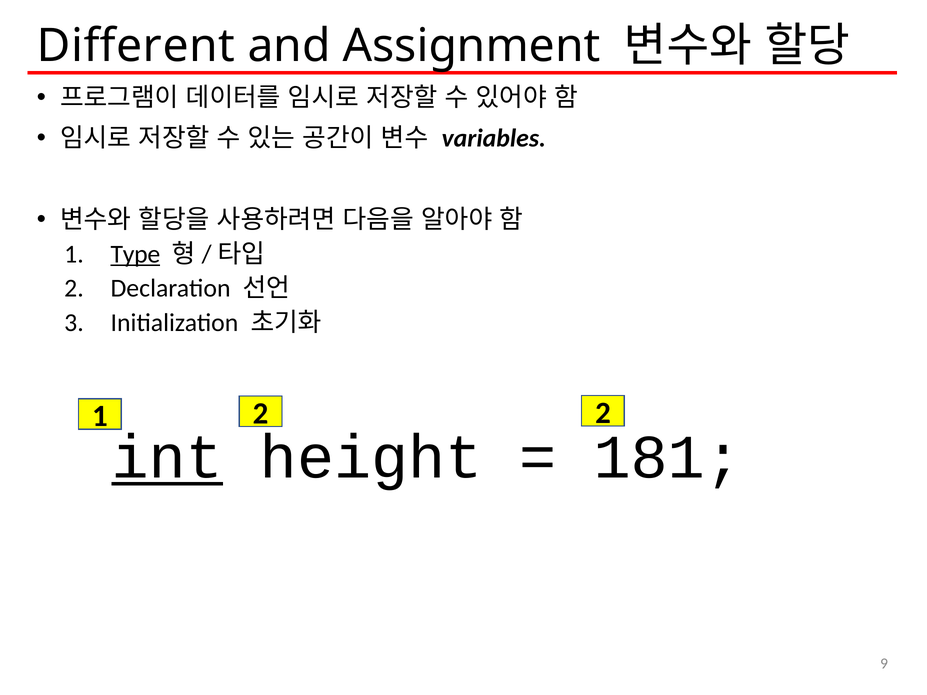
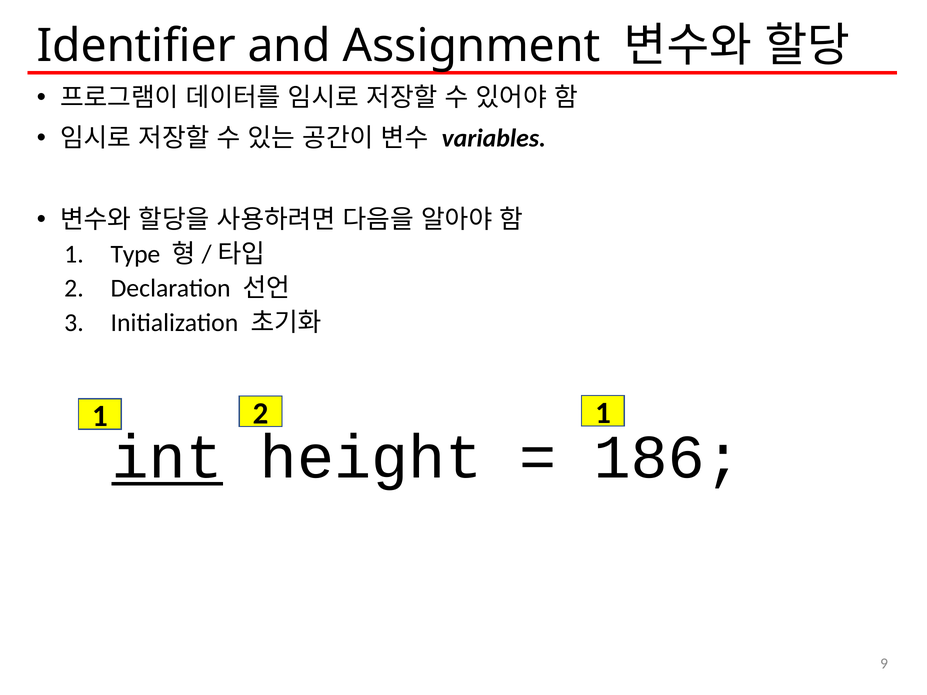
Different: Different -> Identifier (136, 46)
Type underline: present -> none (135, 254)
1 2: 2 -> 1 (603, 413)
181: 181 -> 186 (668, 457)
